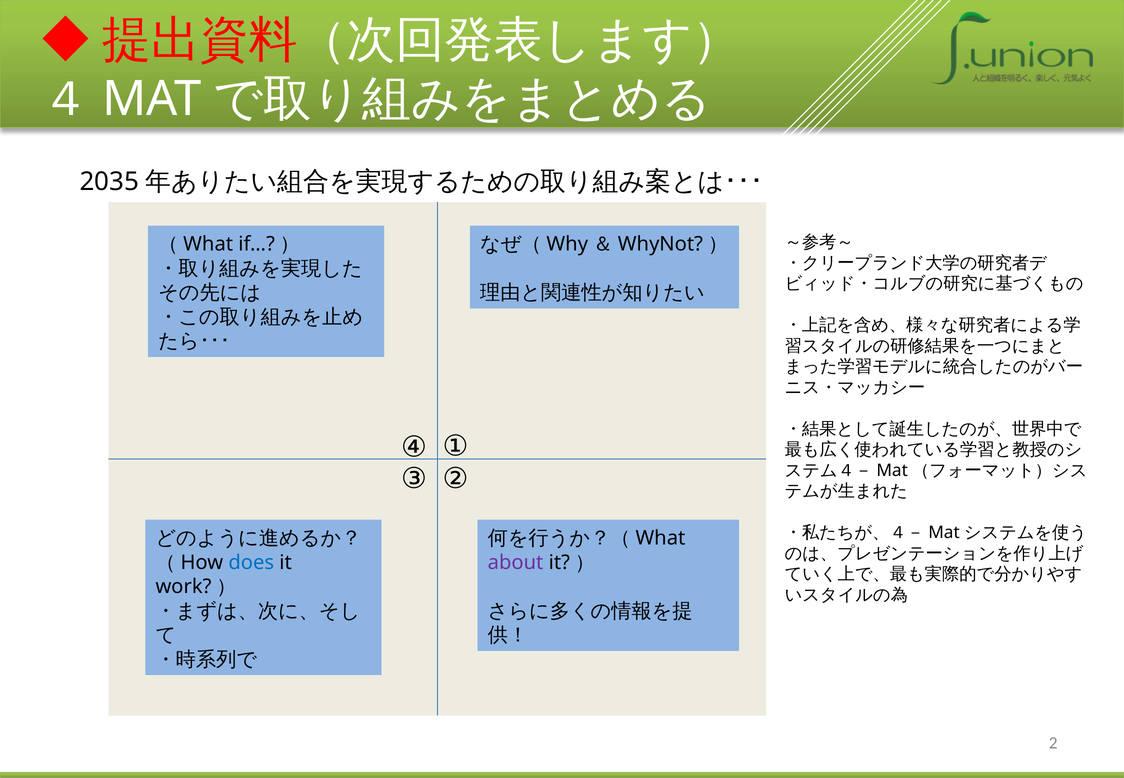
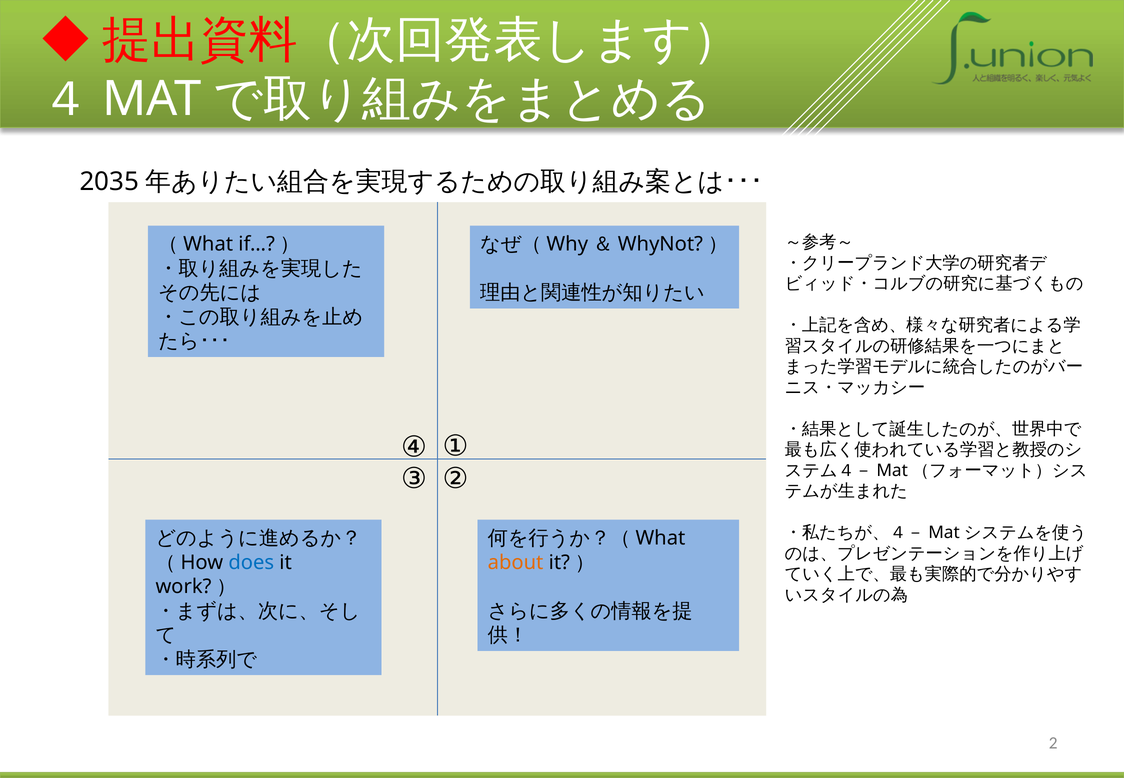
about colour: purple -> orange (516, 563)
